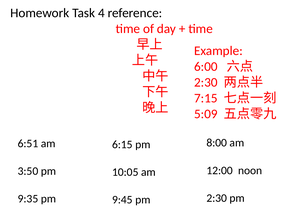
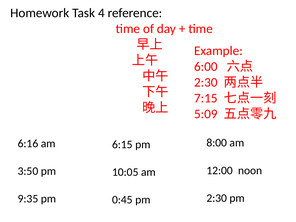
6:51: 6:51 -> 6:16 (28, 143)
9:45: 9:45 -> 0:45 (122, 200)
